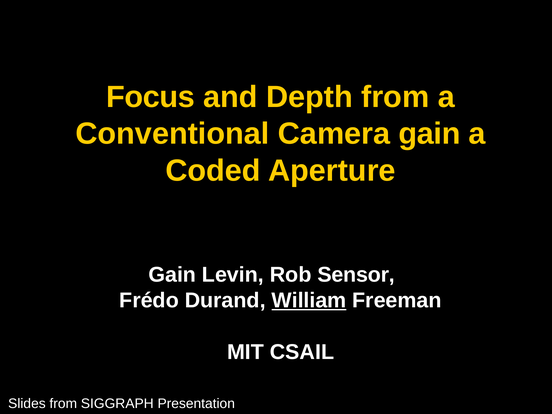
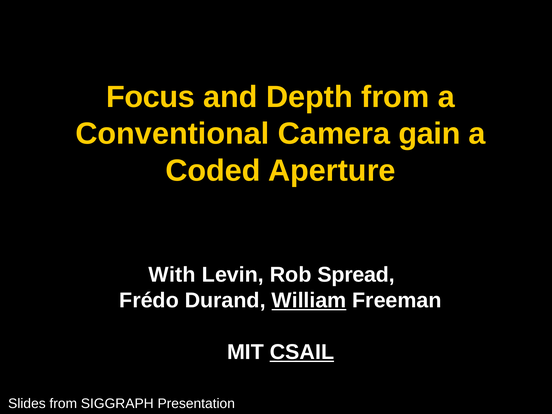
Gain: Gain -> With (172, 275)
Sensor: Sensor -> Spread (356, 275)
CSAIL underline: none -> present (302, 352)
